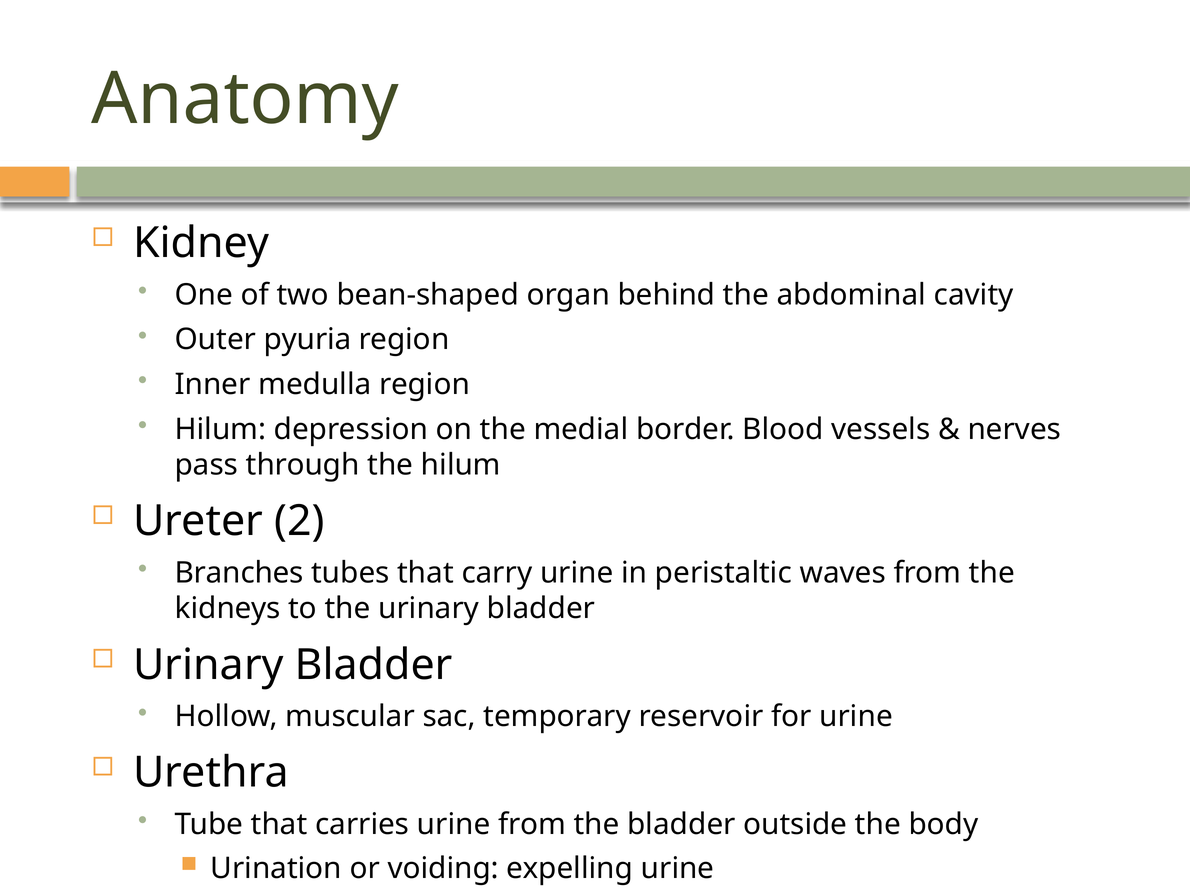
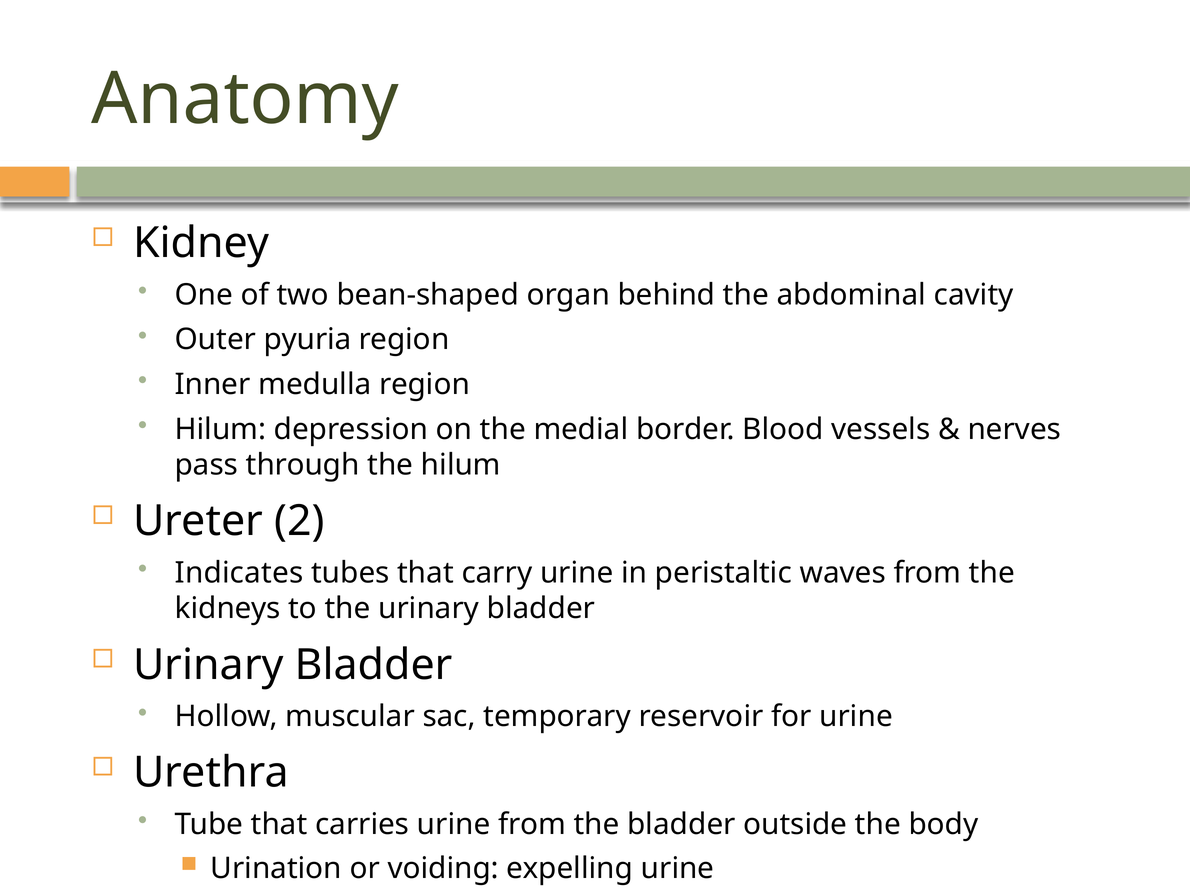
Branches: Branches -> Indicates (239, 573)
